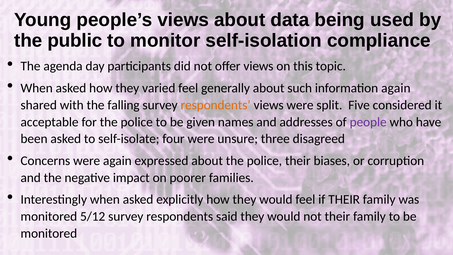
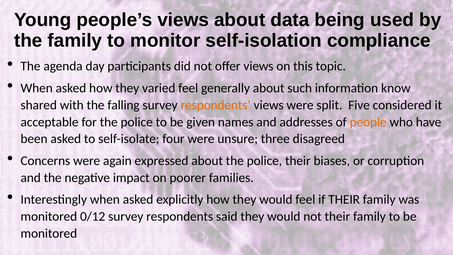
the public: public -> family (75, 40)
information again: again -> know (396, 88)
people colour: purple -> orange (368, 122)
5/12: 5/12 -> 0/12 (93, 216)
